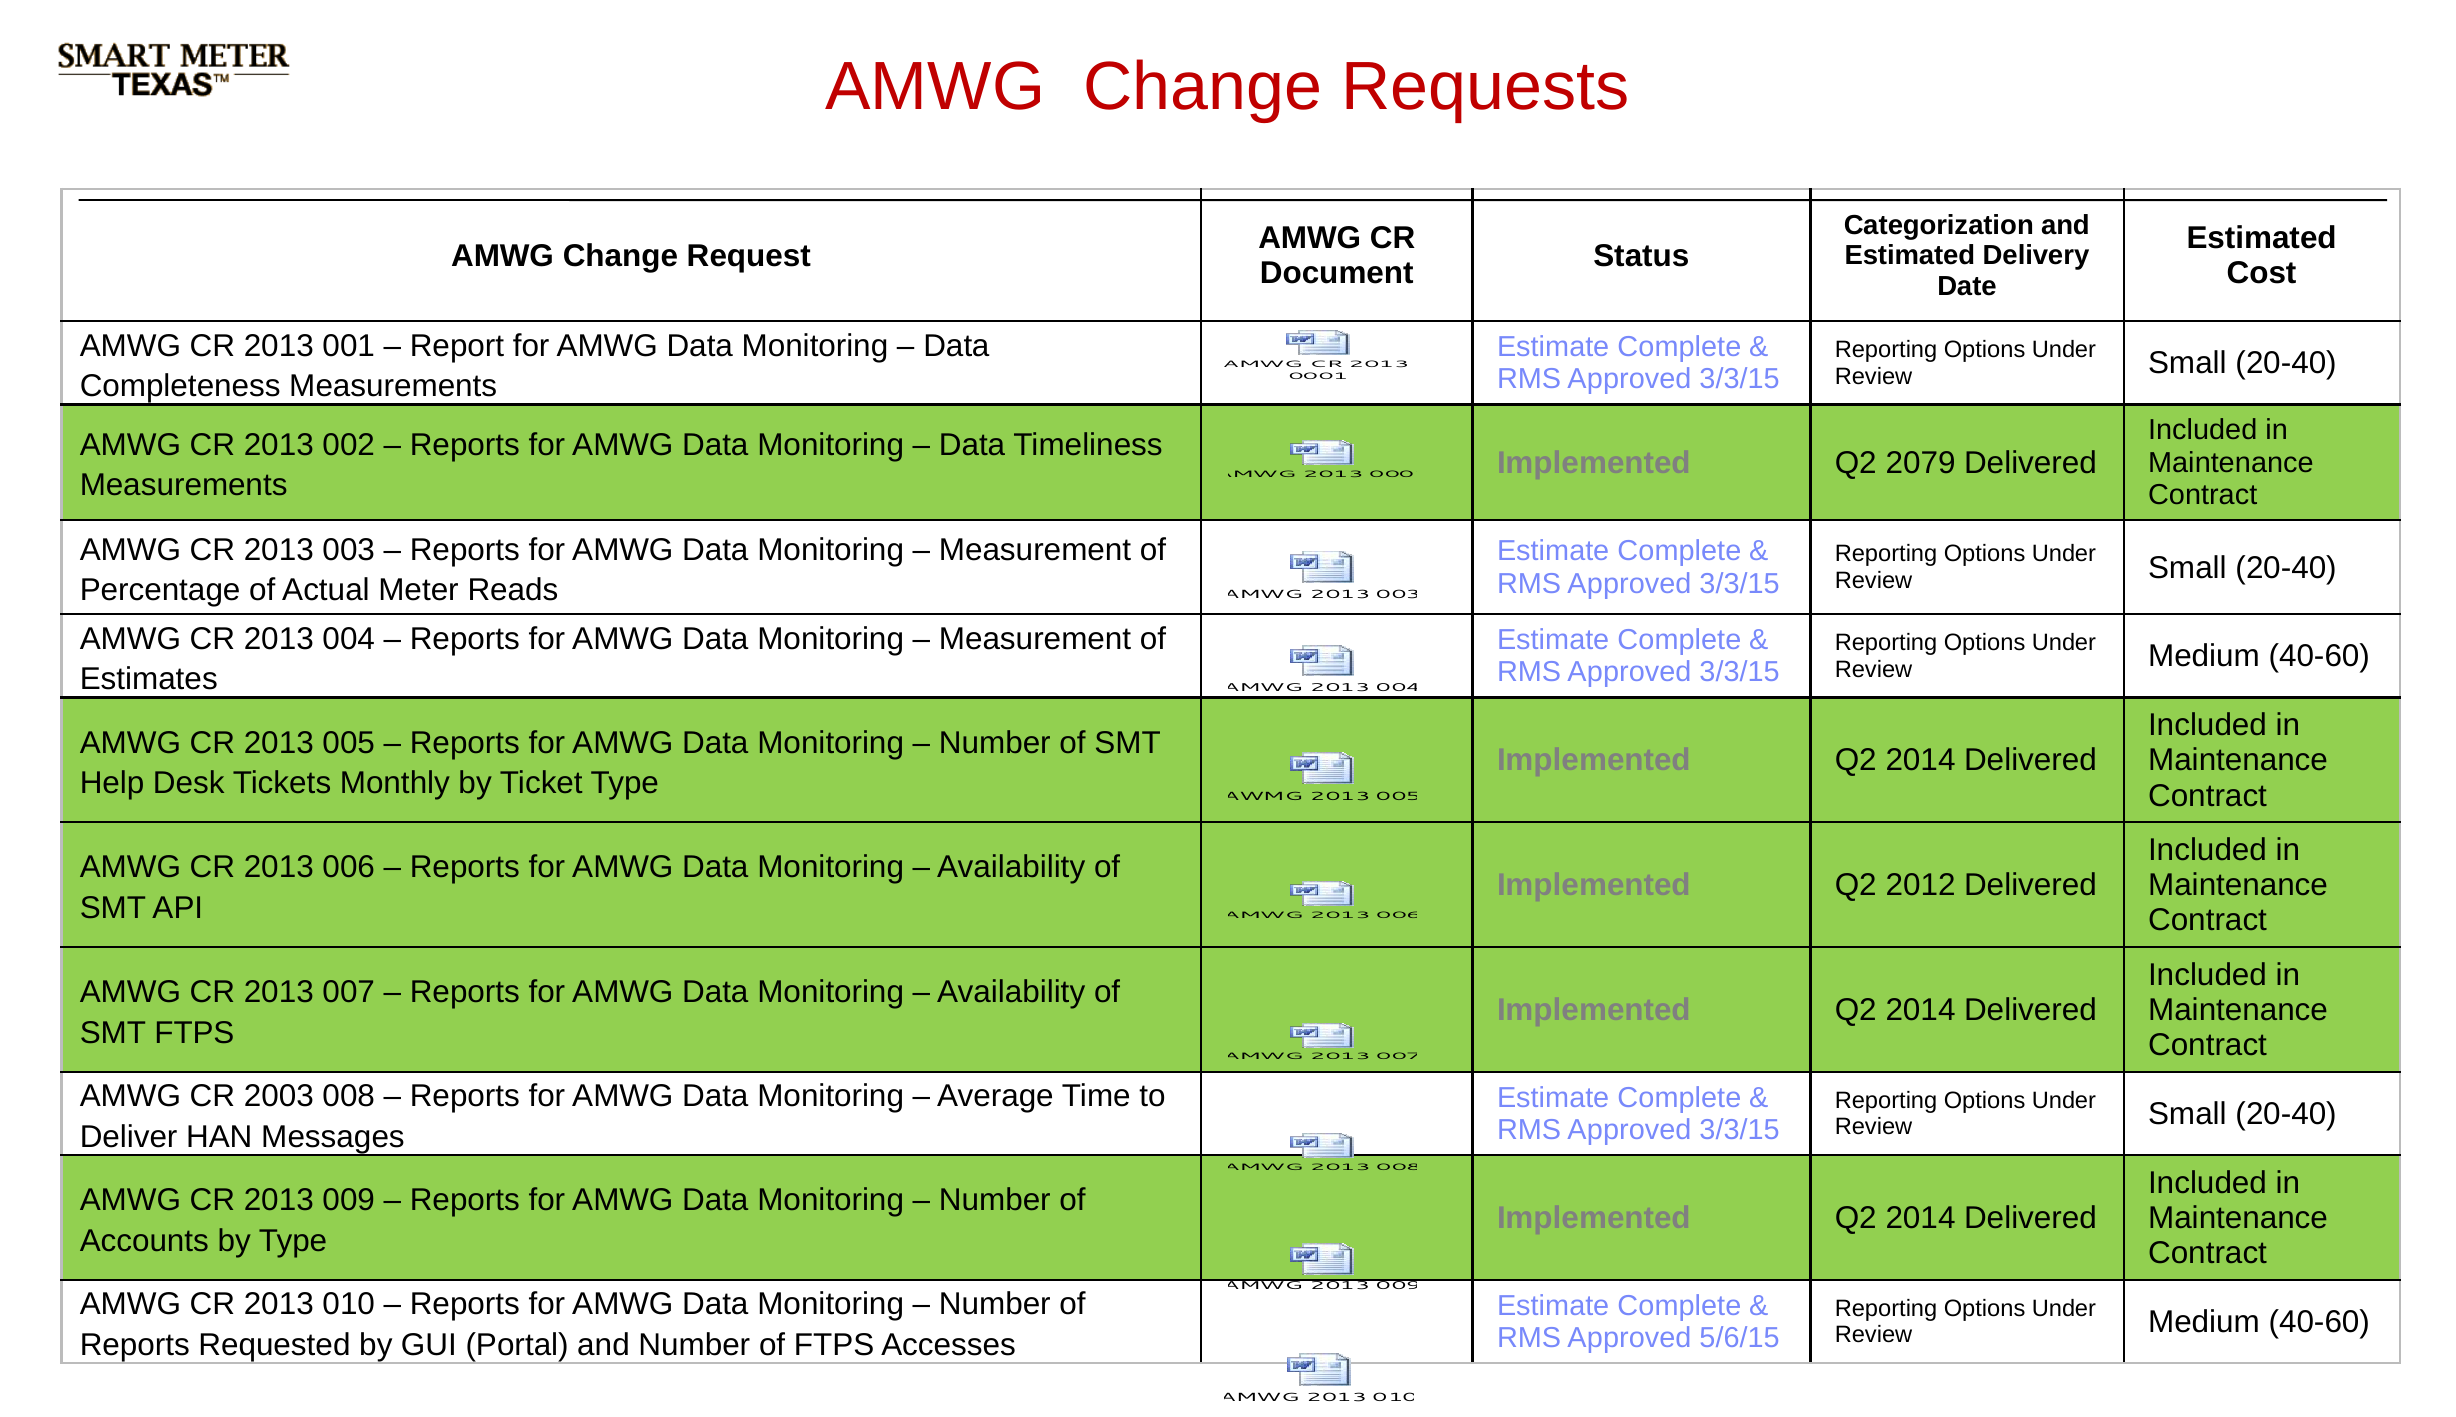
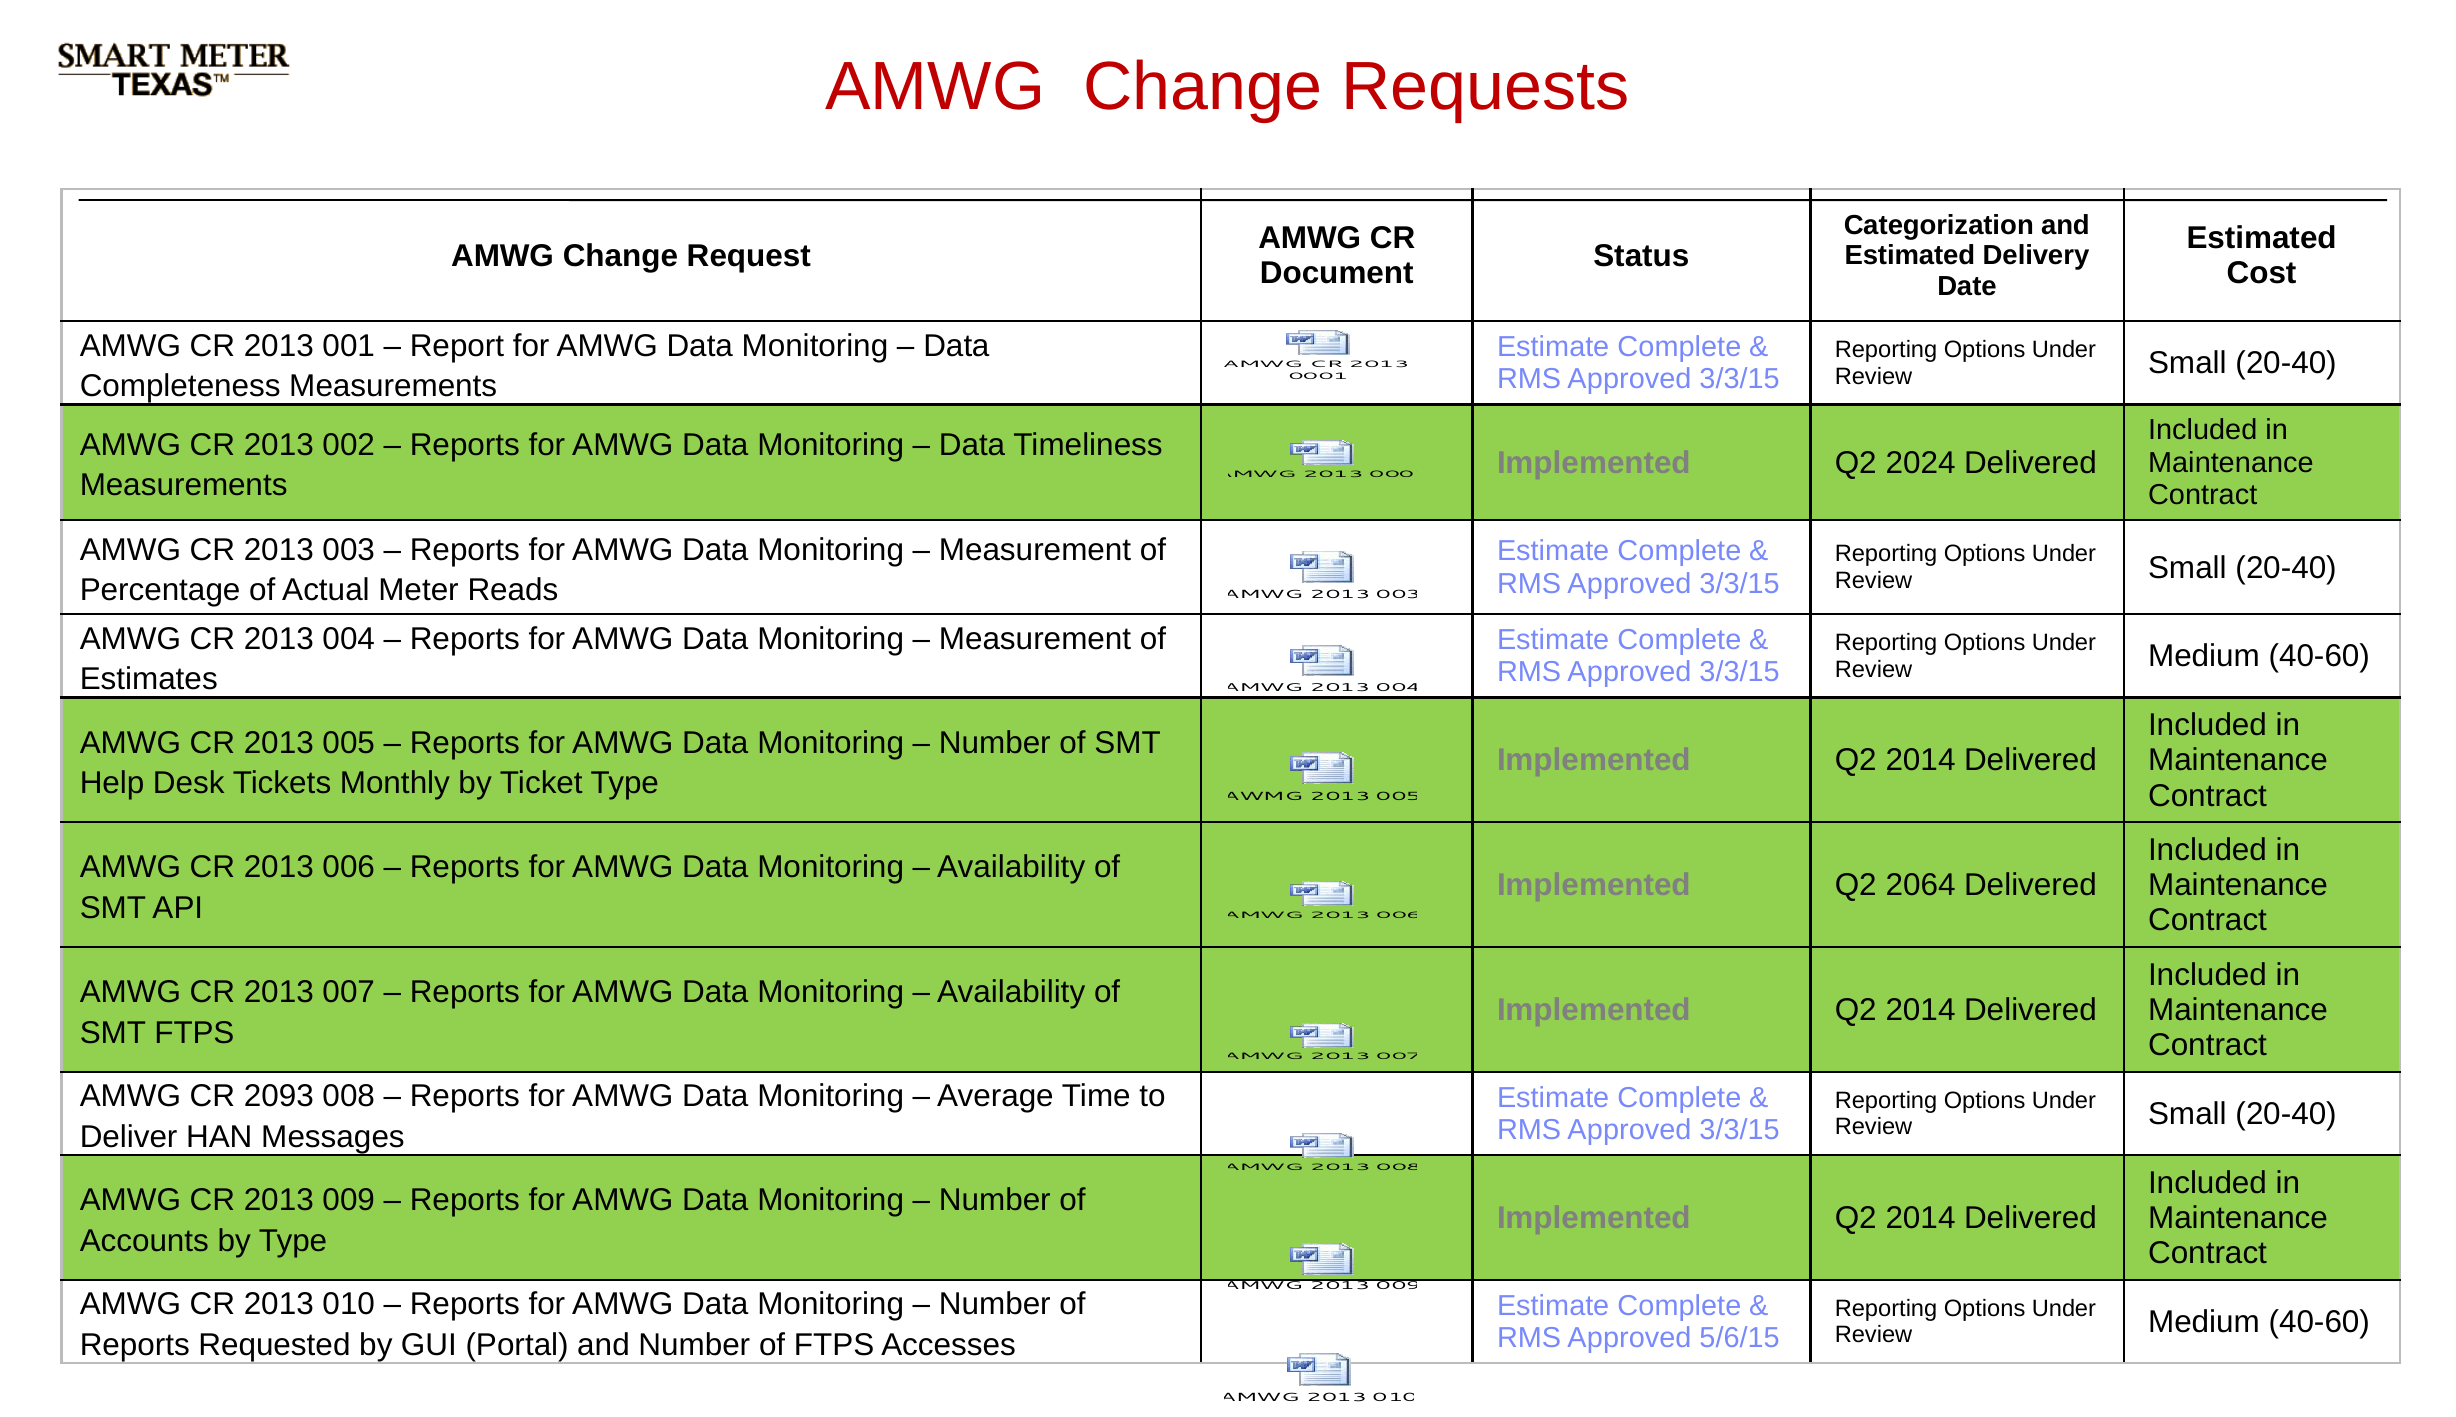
2079: 2079 -> 2024 (1921, 463)
2012: 2012 -> 2064 (1921, 885)
2003: 2003 -> 2093 (279, 1096)
